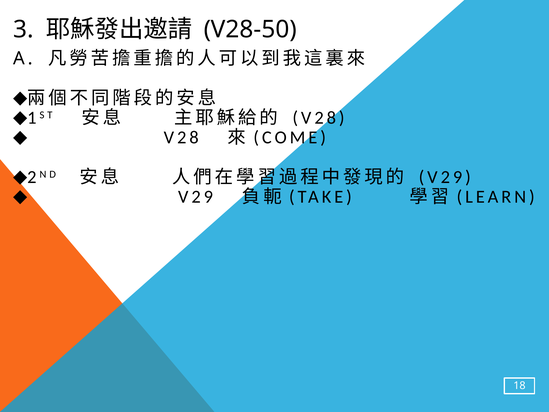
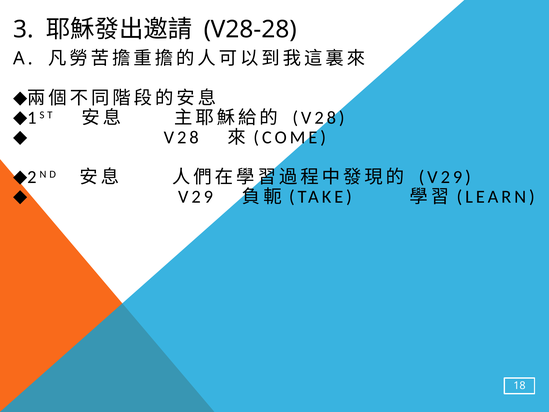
V28-50: V28-50 -> V28-28 (250, 30)
